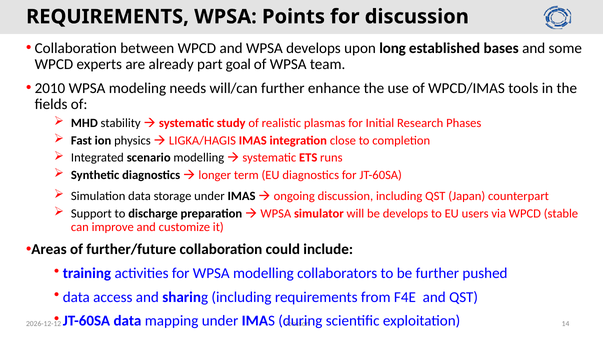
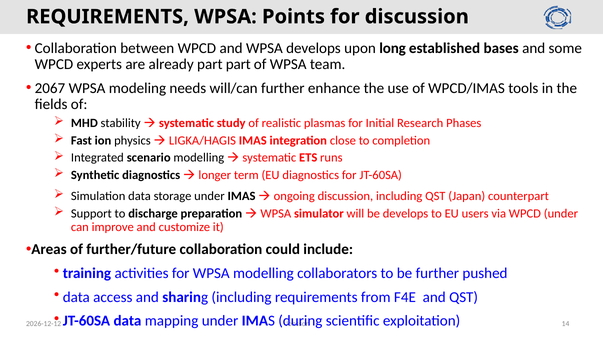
part goal: goal -> part (238, 64)
2010: 2010 -> 2067 (50, 88)
WPCD stable: stable -> under (561, 214)
